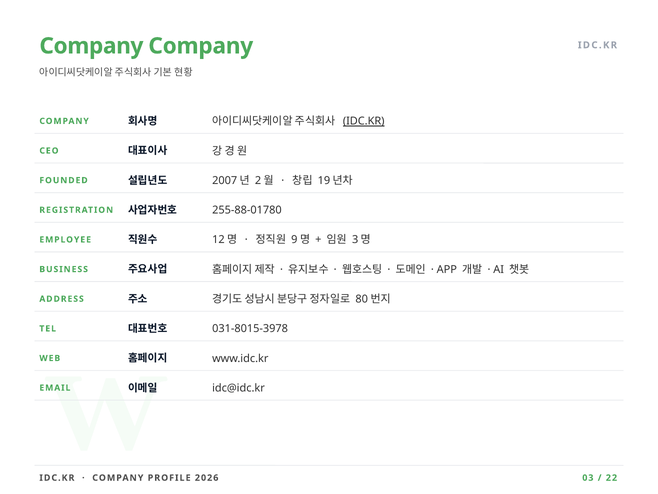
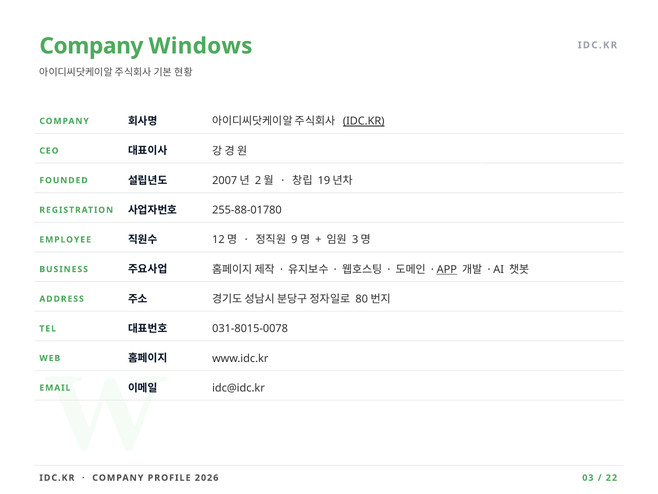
Company Company: Company -> Windows (201, 46)
APP underline: none -> present (447, 269)
031-8015-3978: 031-8015-3978 -> 031-8015-0078 (250, 328)
